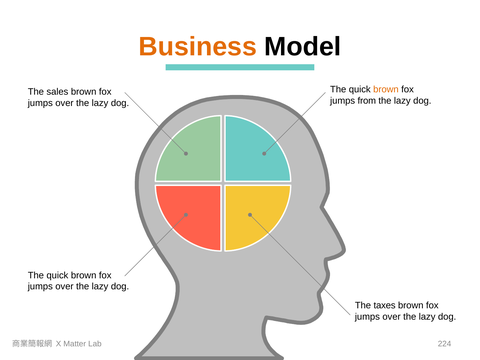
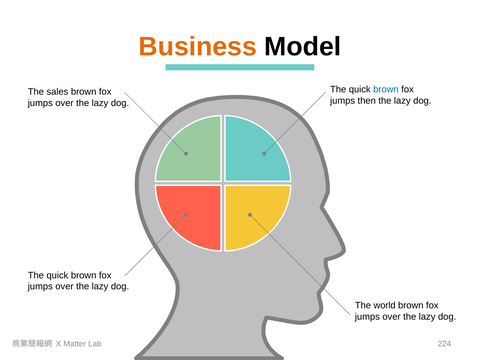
brown colour: orange -> blue (386, 90)
from: from -> then (367, 101)
taxes: taxes -> world (385, 305)
